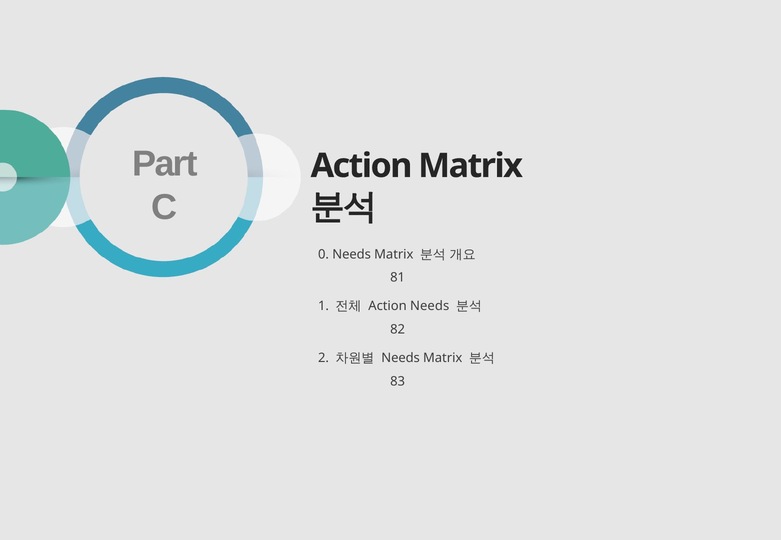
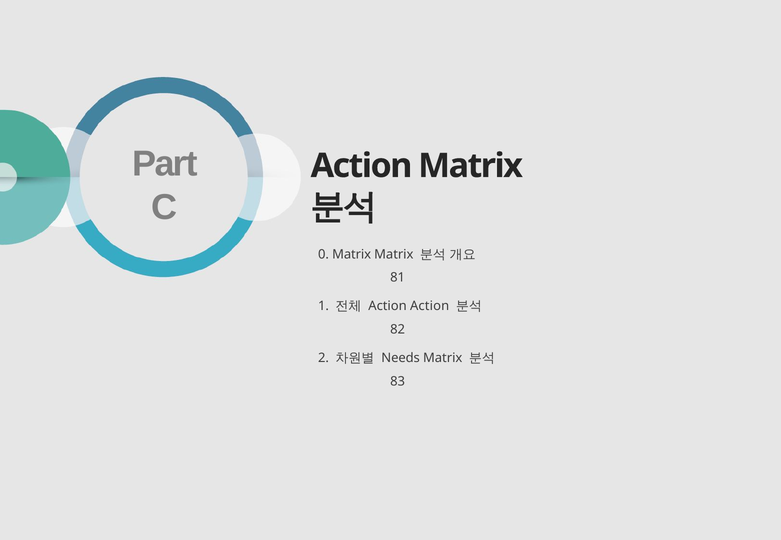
0 Needs: Needs -> Matrix (352, 255)
Action Needs: Needs -> Action (430, 306)
